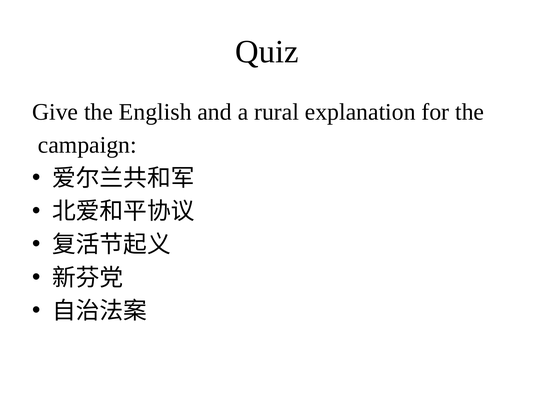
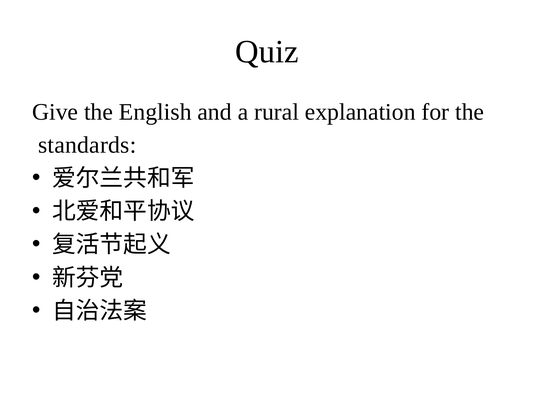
campaign: campaign -> standards (87, 145)
